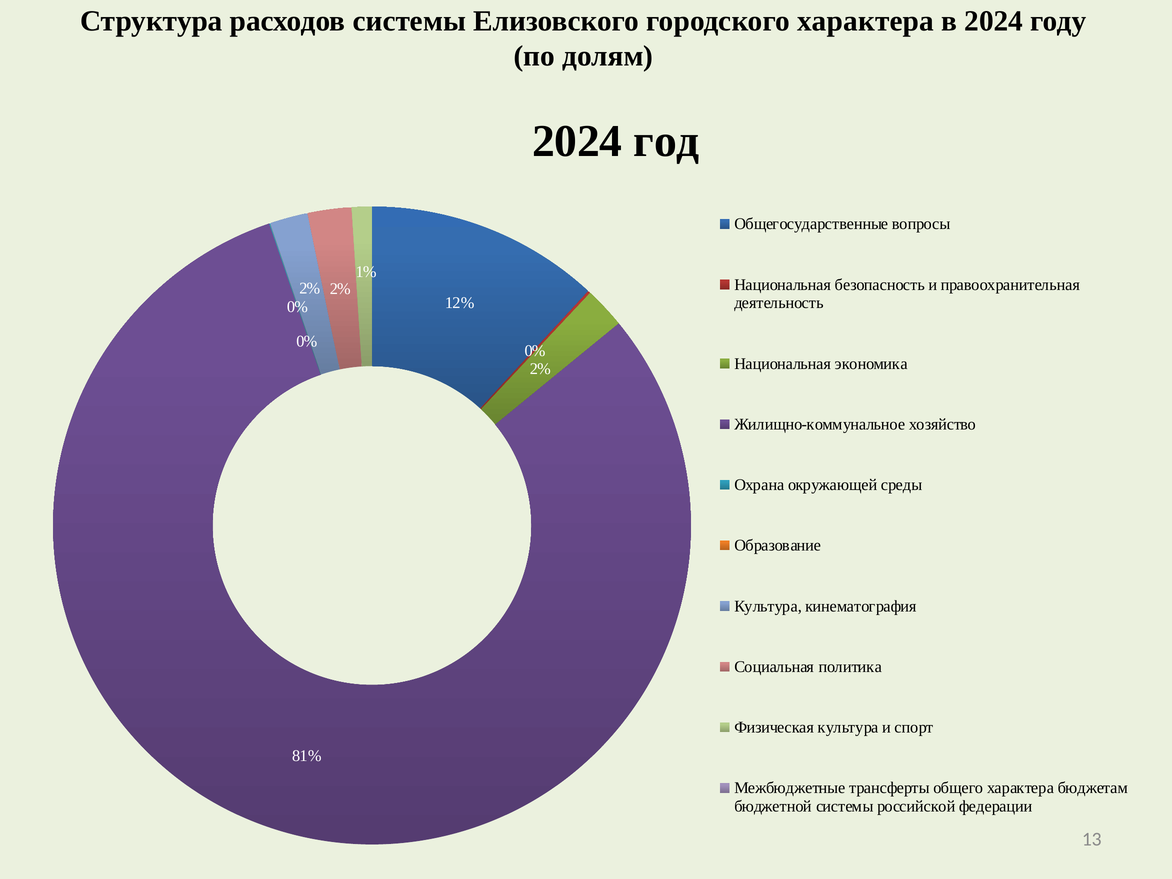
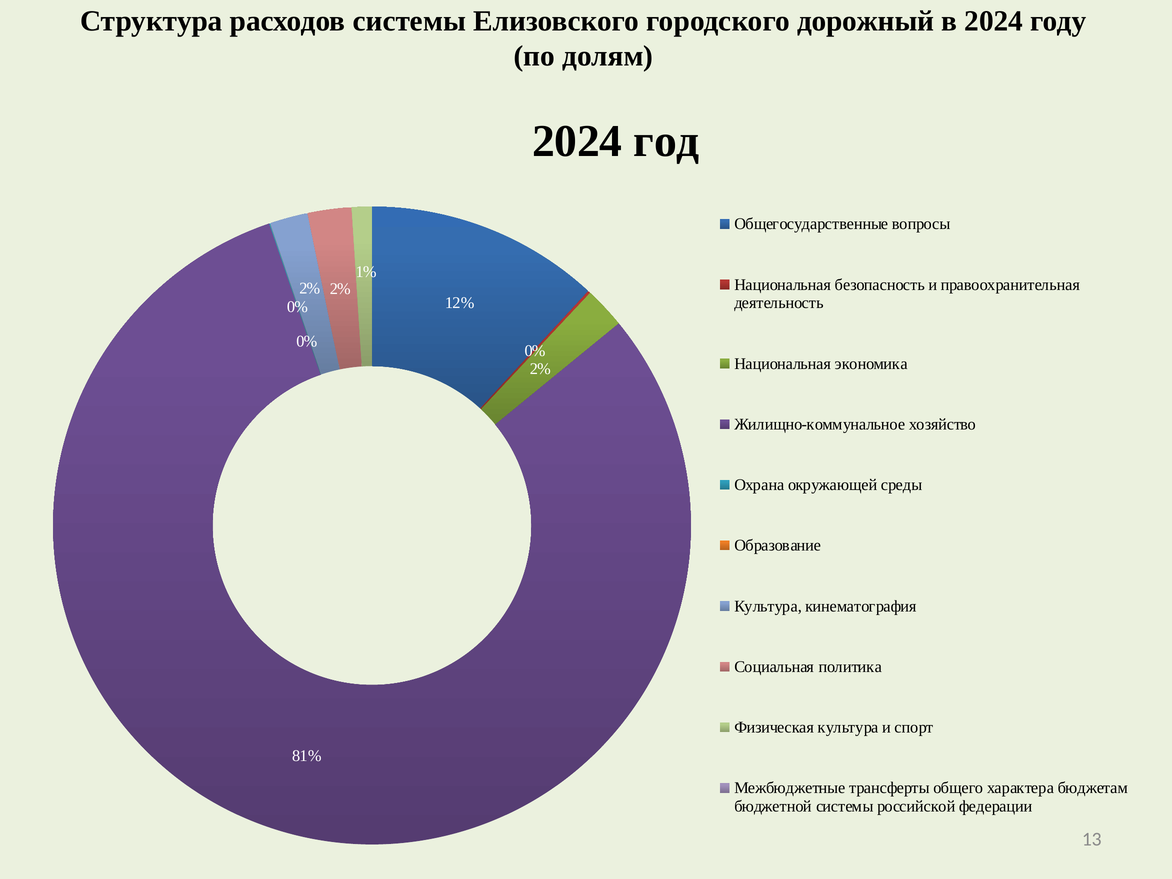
городского характера: характера -> дорожный (866, 21)
